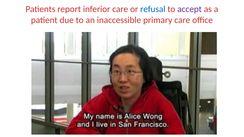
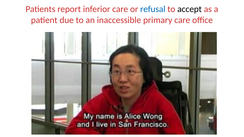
accept colour: purple -> black (190, 9)
